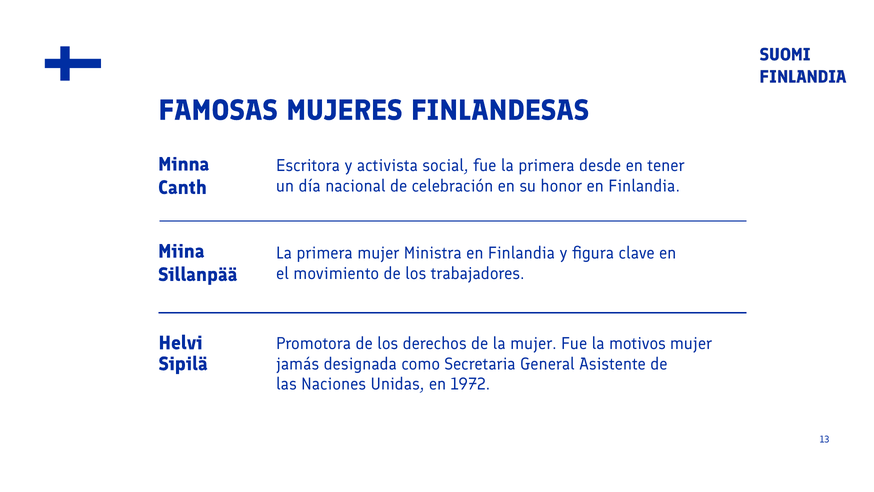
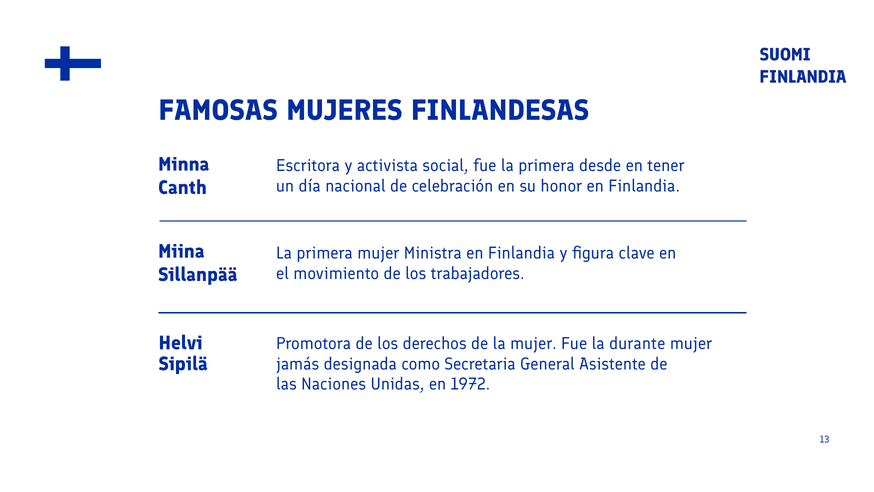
motivos: motivos -> durante (637, 343)
